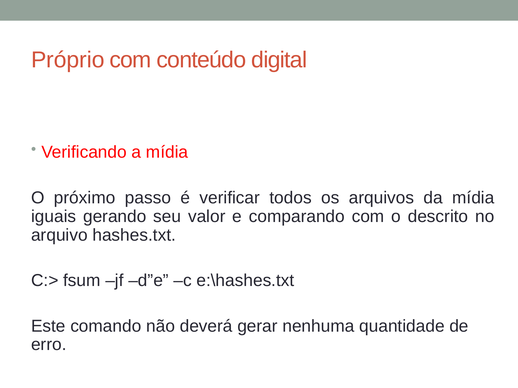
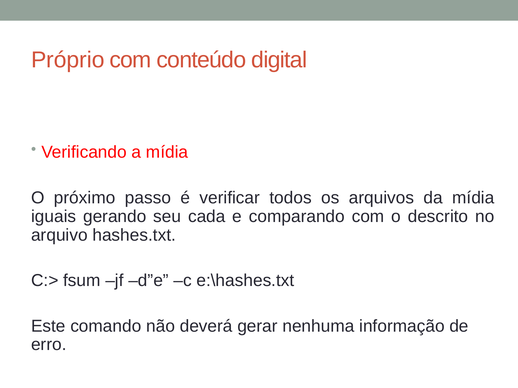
valor: valor -> cada (207, 217)
quantidade: quantidade -> informação (402, 326)
